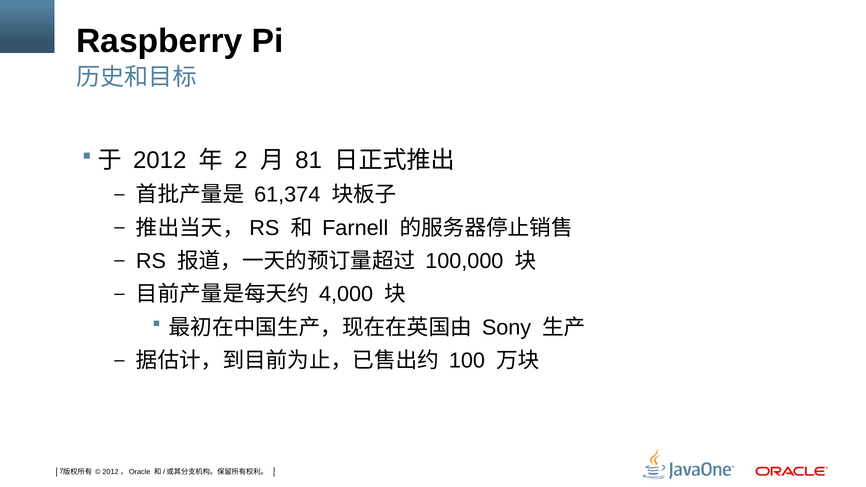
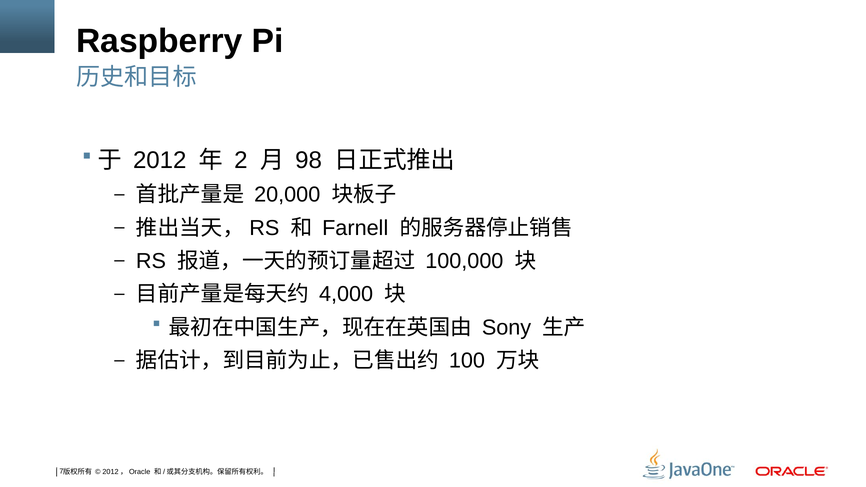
81: 81 -> 98 (309, 160)
61,374: 61,374 -> 20,000 (287, 195)
